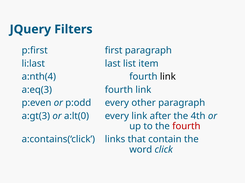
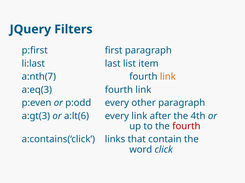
a:nth(4: a:nth(4 -> a:nth(7 (39, 77)
link colour: black -> orange (168, 77)
a:lt(0: a:lt(0 -> a:lt(6 (77, 116)
